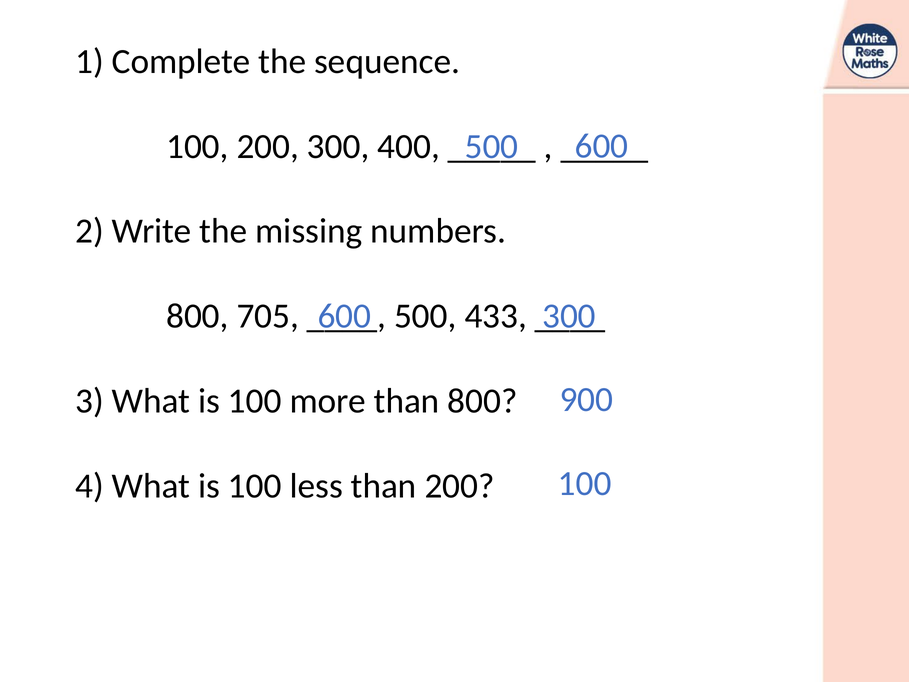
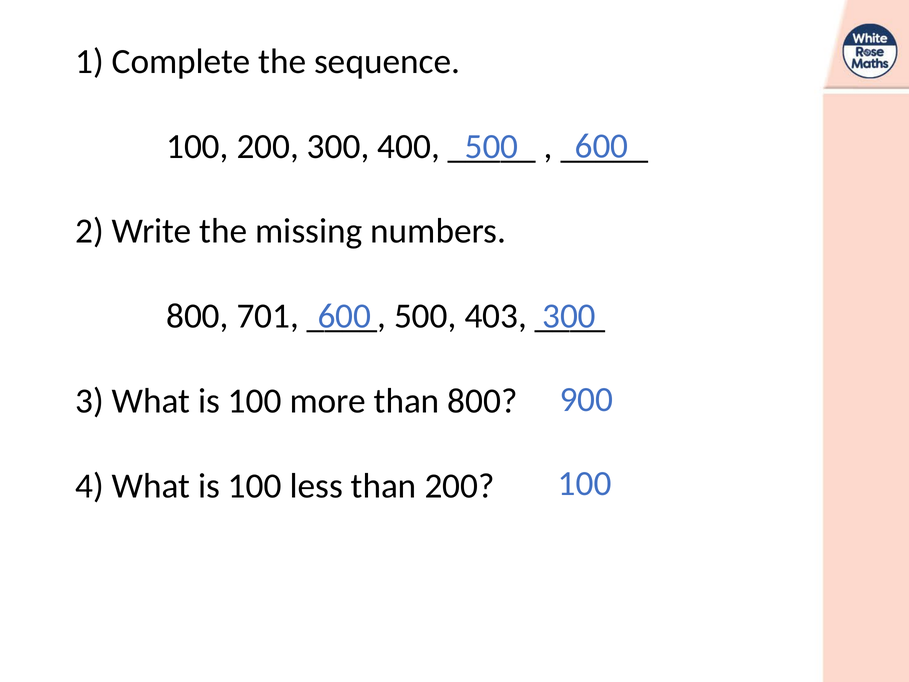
705: 705 -> 701 (268, 316)
433: 433 -> 403 (496, 316)
